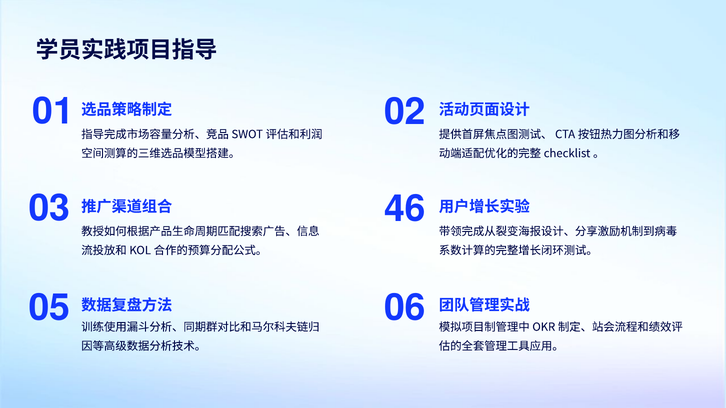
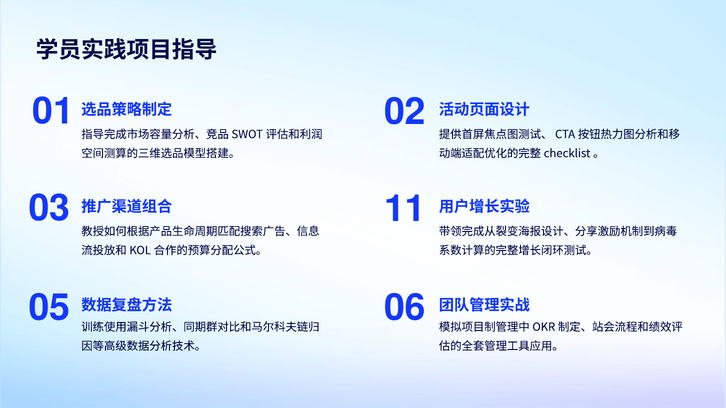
46: 46 -> 11 (405, 209)
